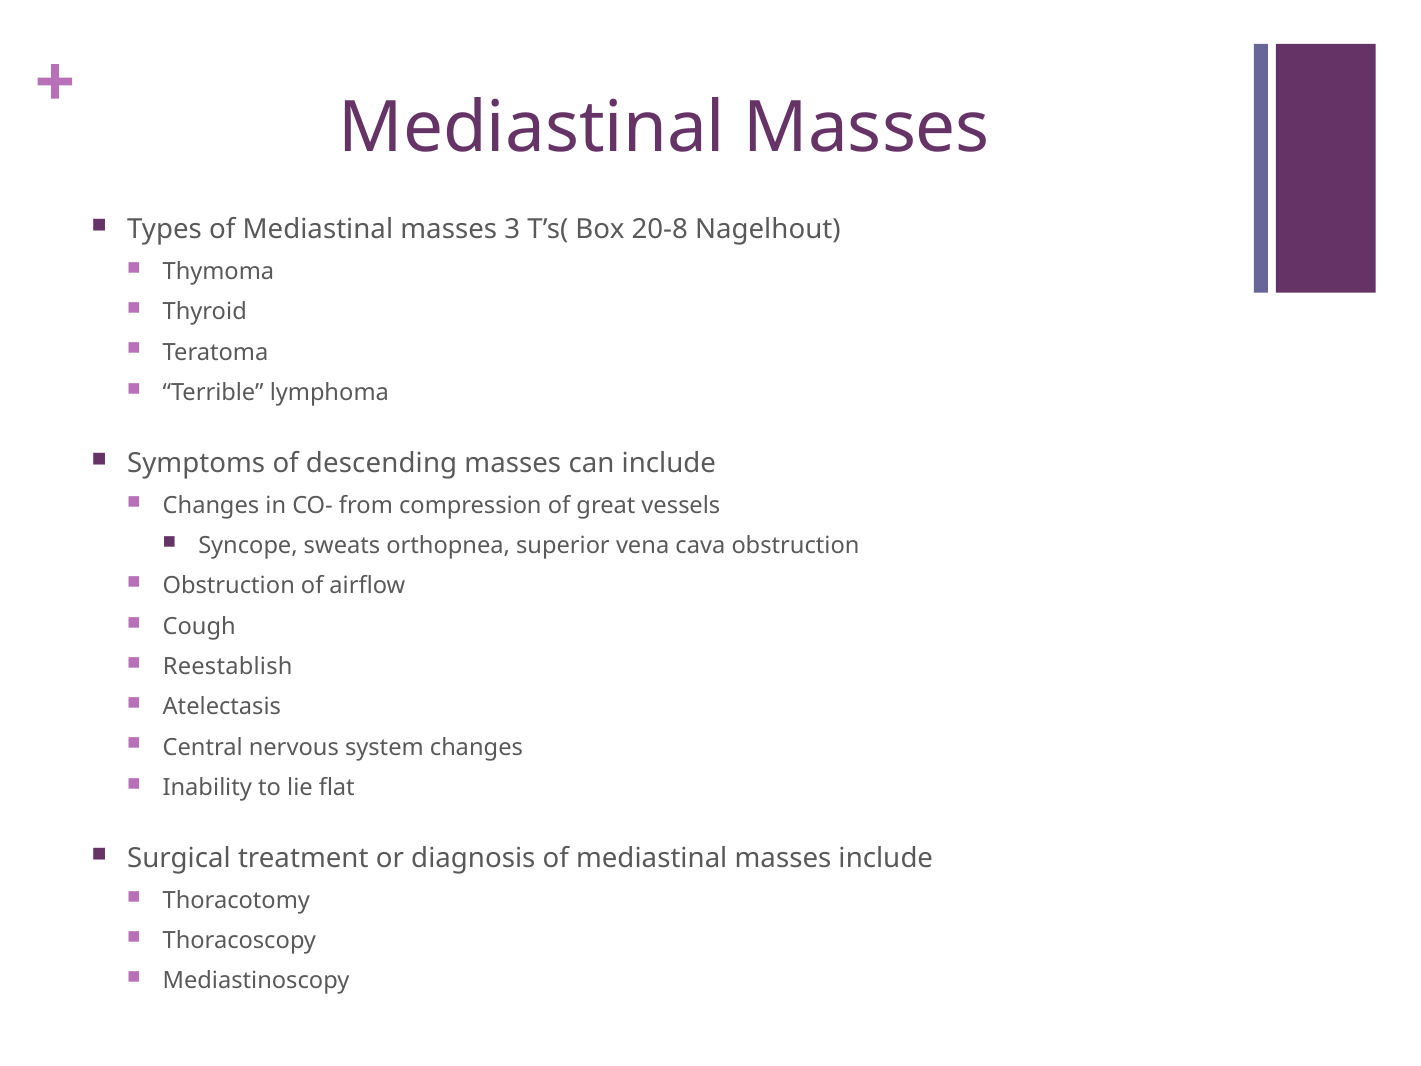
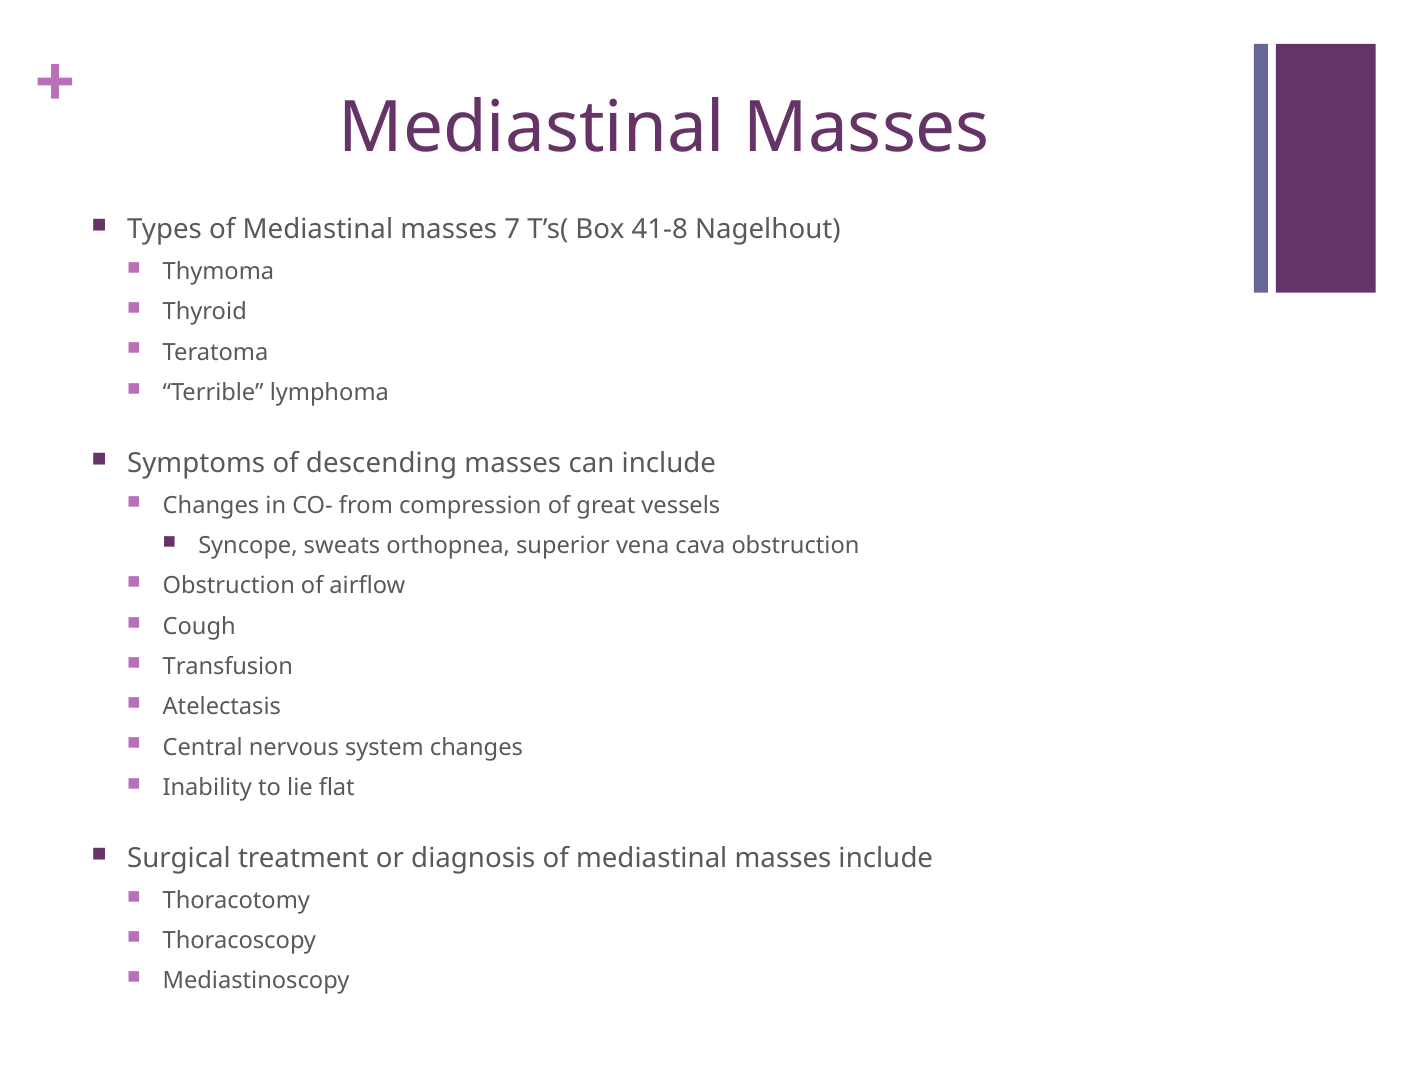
3: 3 -> 7 (512, 229)
20-8: 20-8 -> 41-8 (660, 229)
Reestablish: Reestablish -> Transfusion (228, 666)
